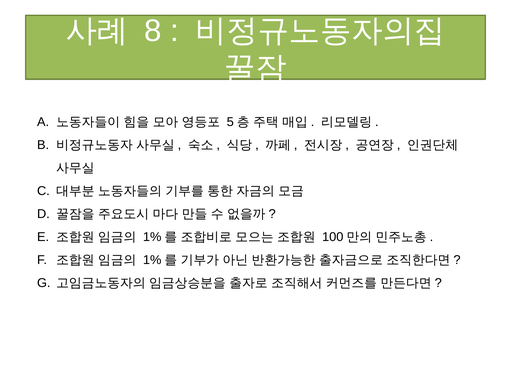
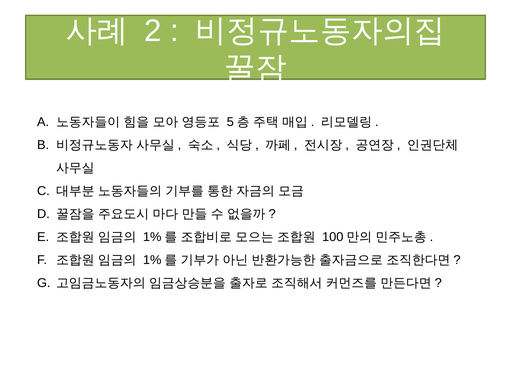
8: 8 -> 2 (153, 31)
